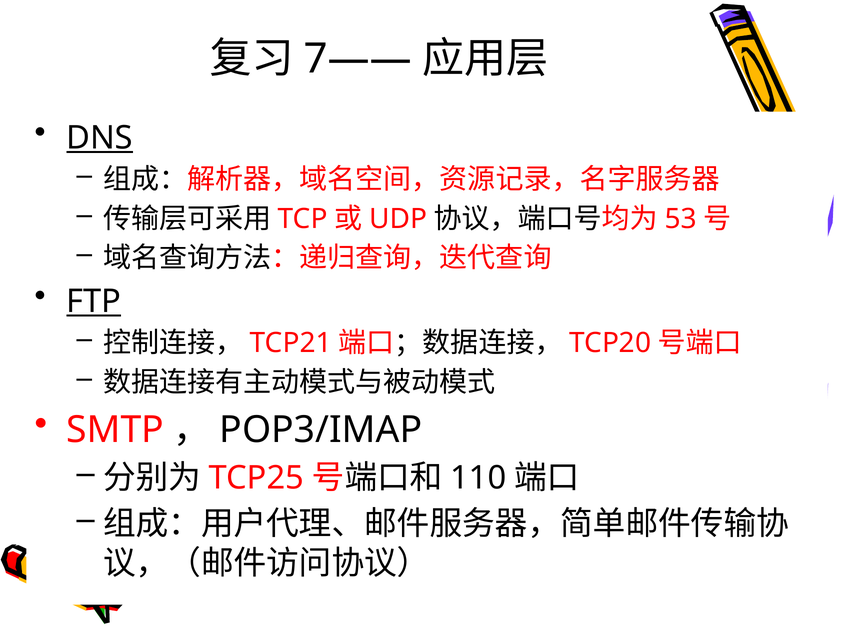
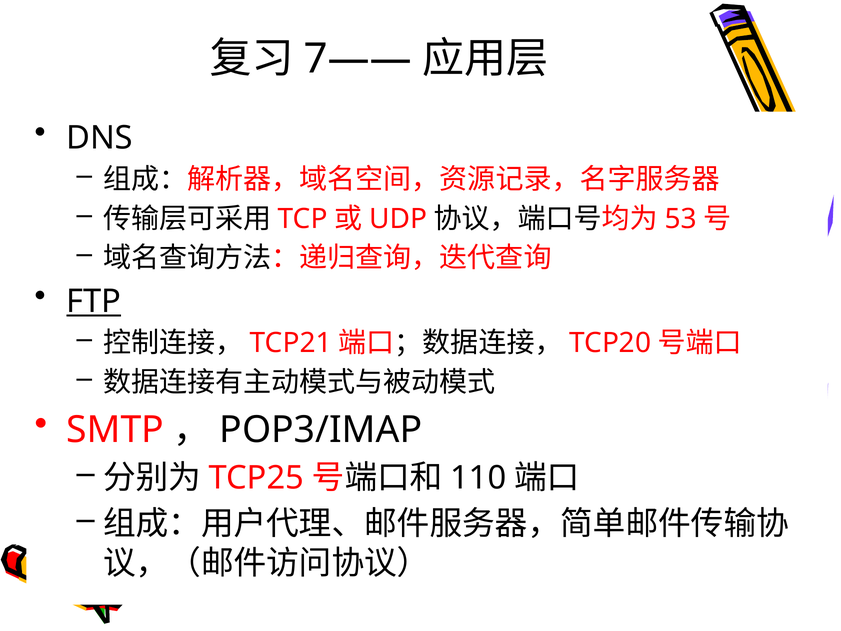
DNS underline: present -> none (100, 138)
